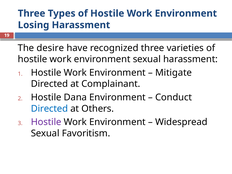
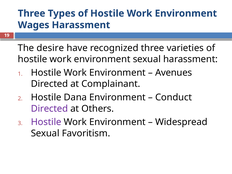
Losing: Losing -> Wages (34, 25)
Mitigate: Mitigate -> Avenues (174, 73)
Directed colour: blue -> purple (49, 109)
